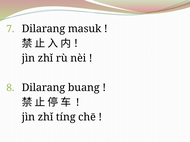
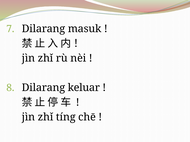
buang: buang -> keluar (84, 88)
